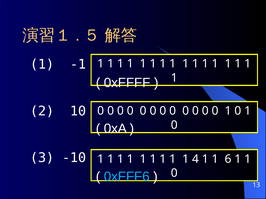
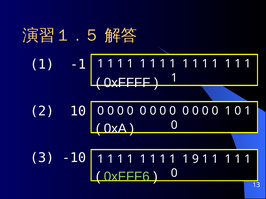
4: 4 -> 9 (195, 159)
6: 6 -> 1 (228, 159)
0xFFF6 colour: light blue -> light green (127, 177)
